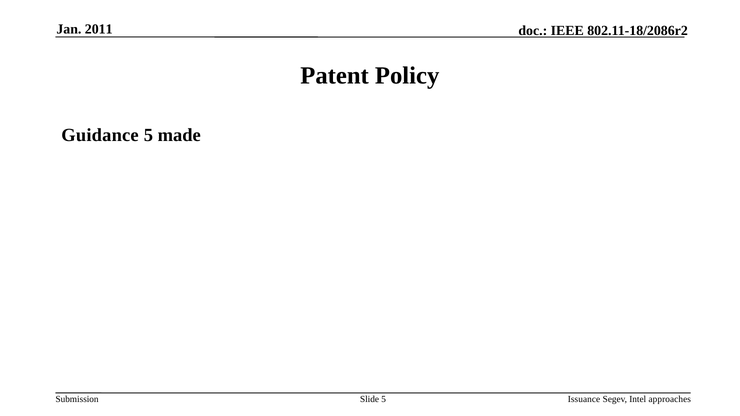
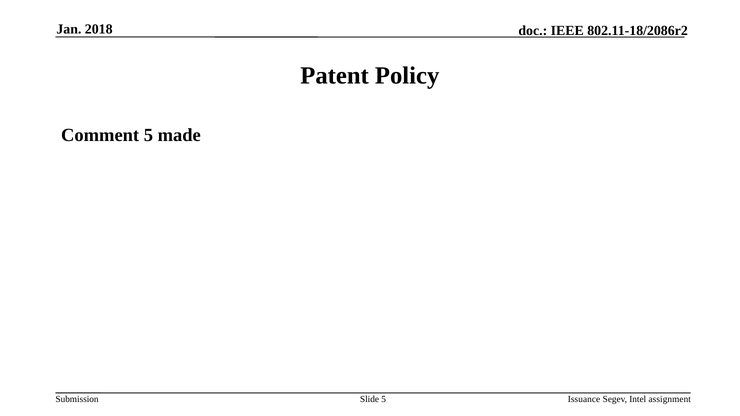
2011: 2011 -> 2018 (99, 29)
Guidance: Guidance -> Comment (100, 135)
approaches: approaches -> assignment (670, 399)
